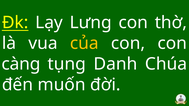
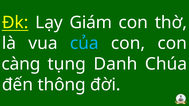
Lưng: Lưng -> Giám (91, 23)
của colour: yellow -> light blue (84, 43)
muốn: muốn -> thông (62, 85)
